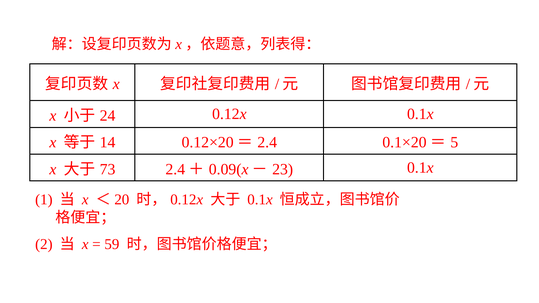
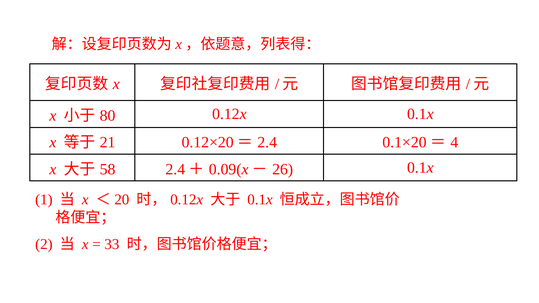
24: 24 -> 80 (108, 116)
14: 14 -> 21 (108, 143)
5: 5 -> 4 (454, 143)
73: 73 -> 58 (108, 169)
23: 23 -> 26 (283, 169)
59: 59 -> 33 (112, 245)
